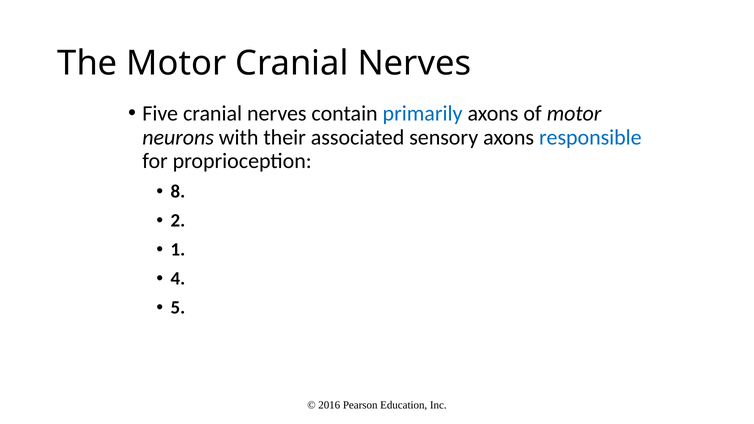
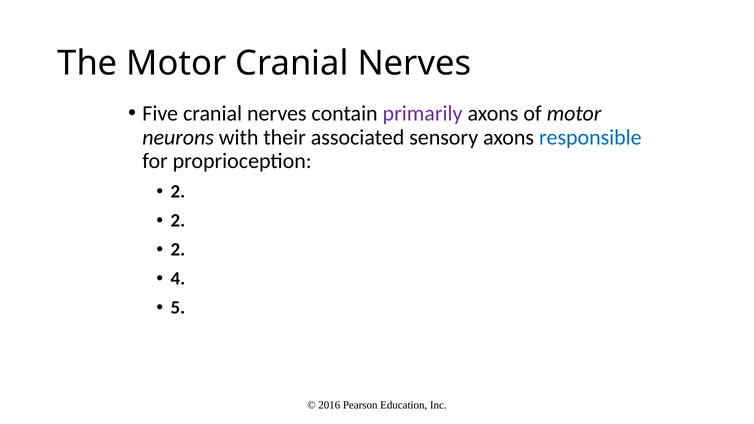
primarily colour: blue -> purple (423, 114)
8: 8 -> 2 (178, 192)
1: 1 -> 2 (178, 250)
